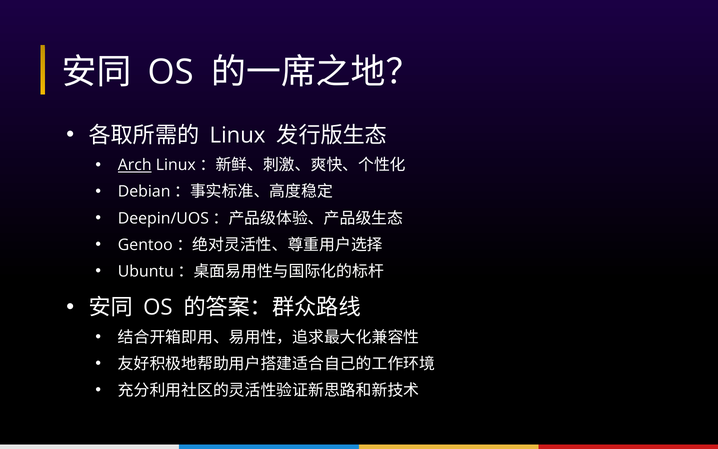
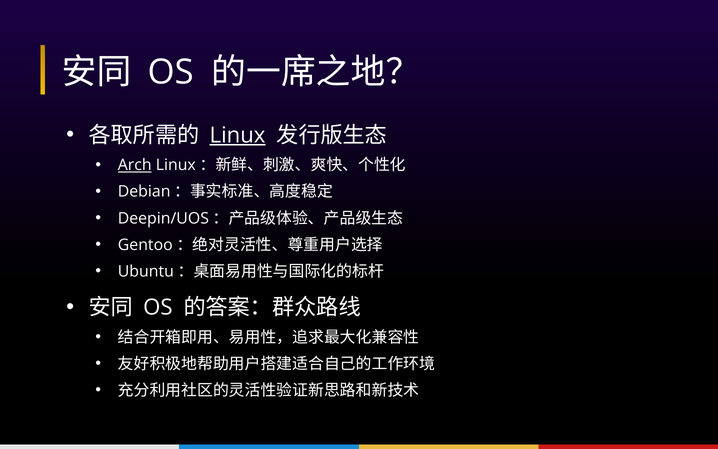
Linux underline: none -> present (238, 135)
